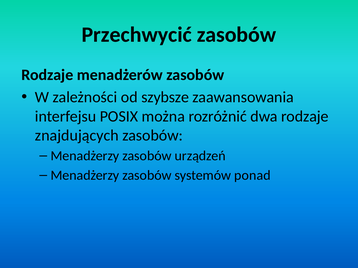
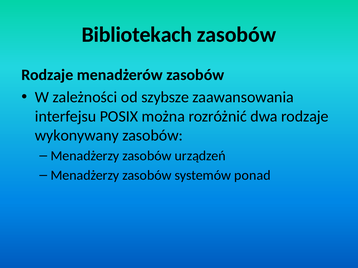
Przechwycić: Przechwycić -> Bibliotekach (137, 35)
znajdujących: znajdujących -> wykonywany (77, 136)
